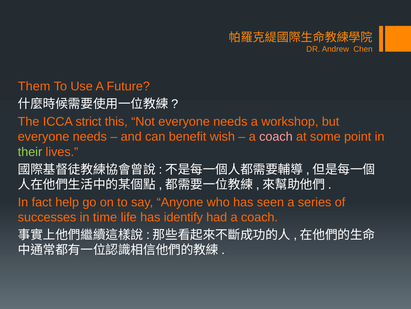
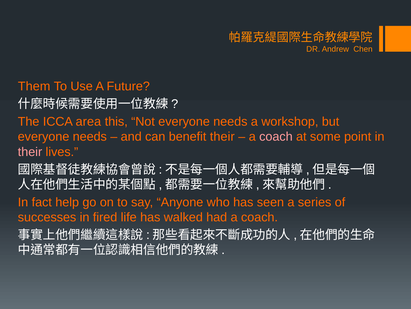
strict: strict -> area (88, 121)
benefit wish: wish -> their (222, 136)
their colour: light green -> pink (30, 152)
time: time -> fired (105, 217)
identify: identify -> walked (183, 217)
